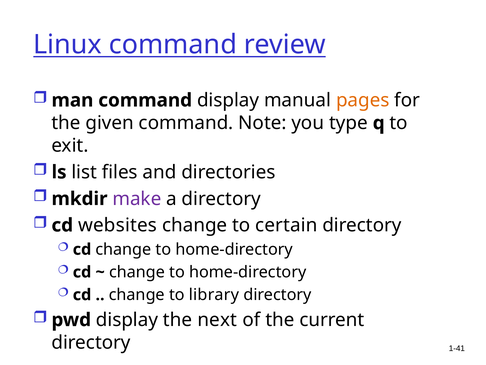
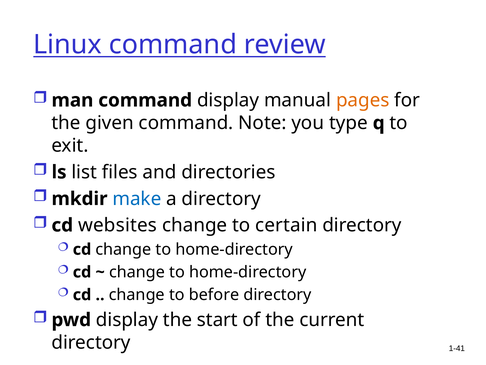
make colour: purple -> blue (137, 198)
library: library -> before (214, 294)
next: next -> start (217, 319)
